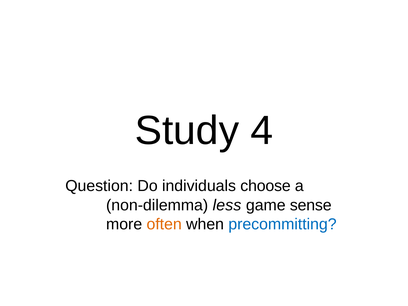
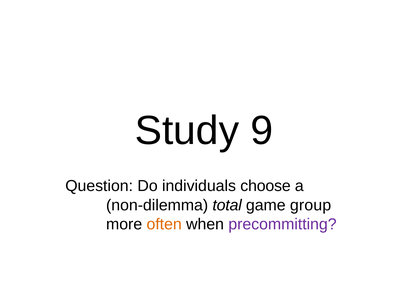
4: 4 -> 9 (262, 131)
less: less -> total (227, 205)
sense: sense -> group (311, 205)
precommitting colour: blue -> purple (282, 224)
